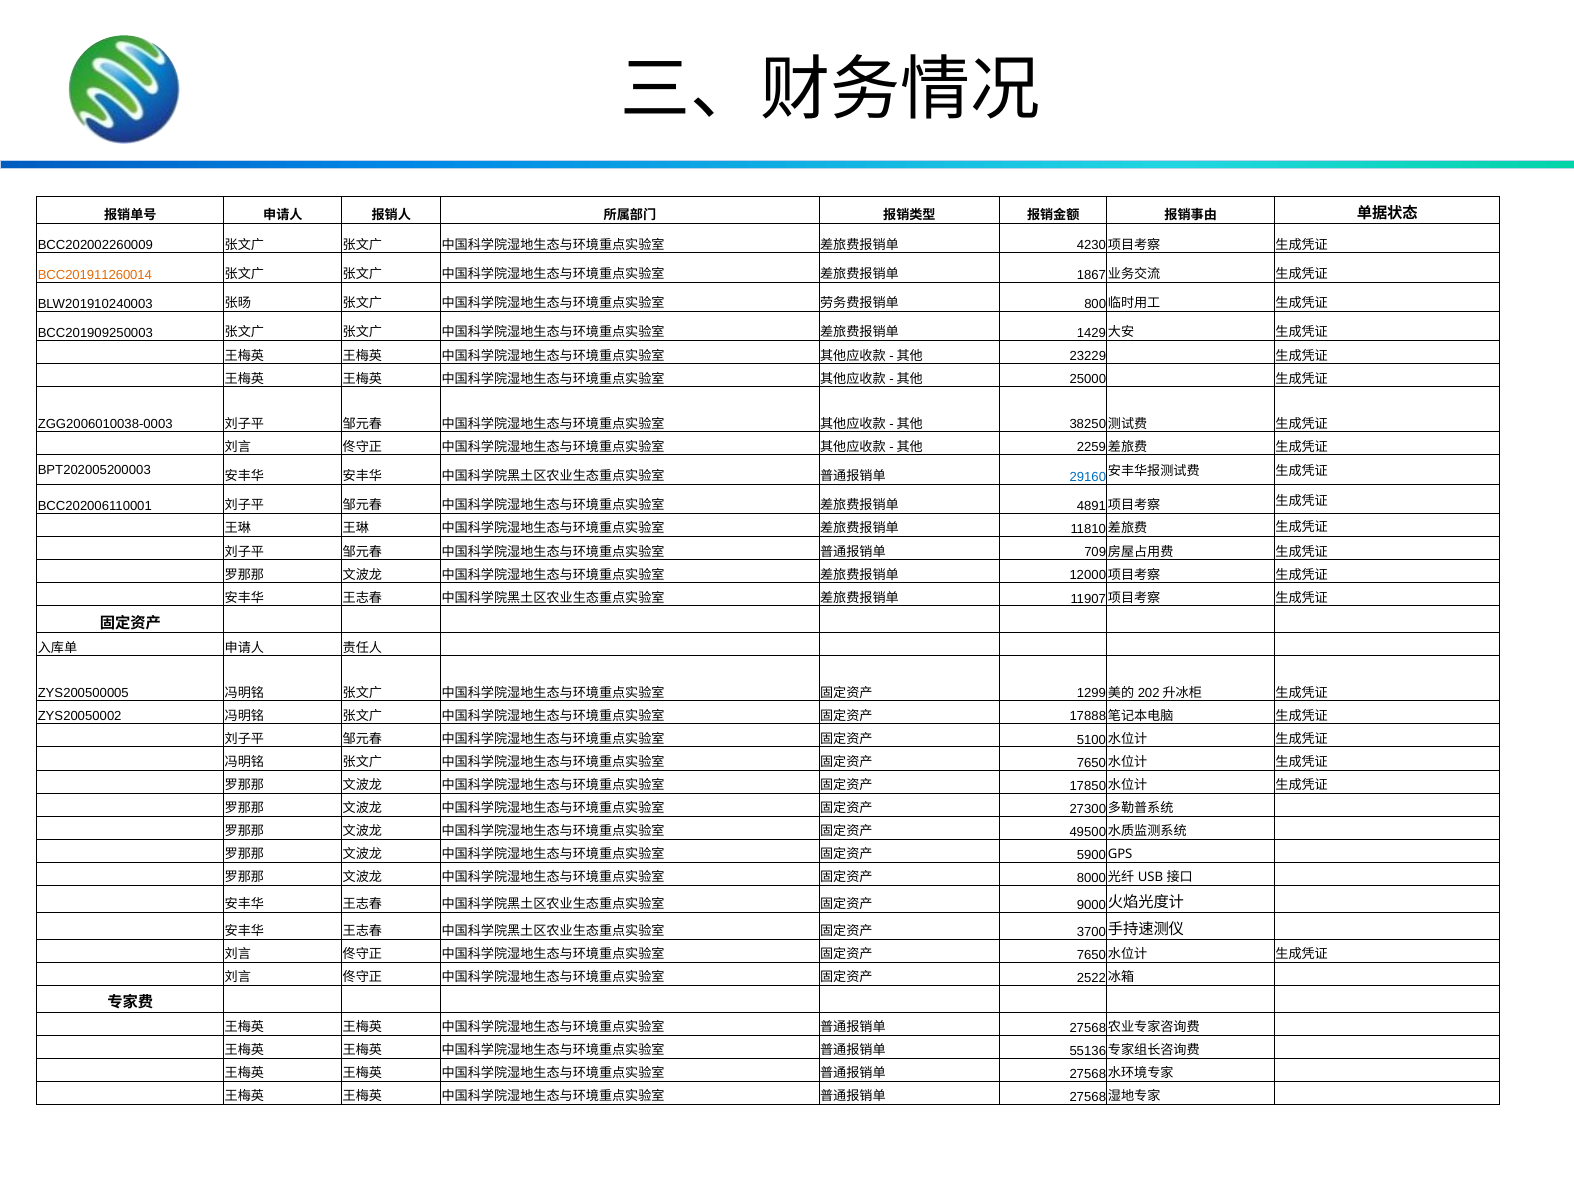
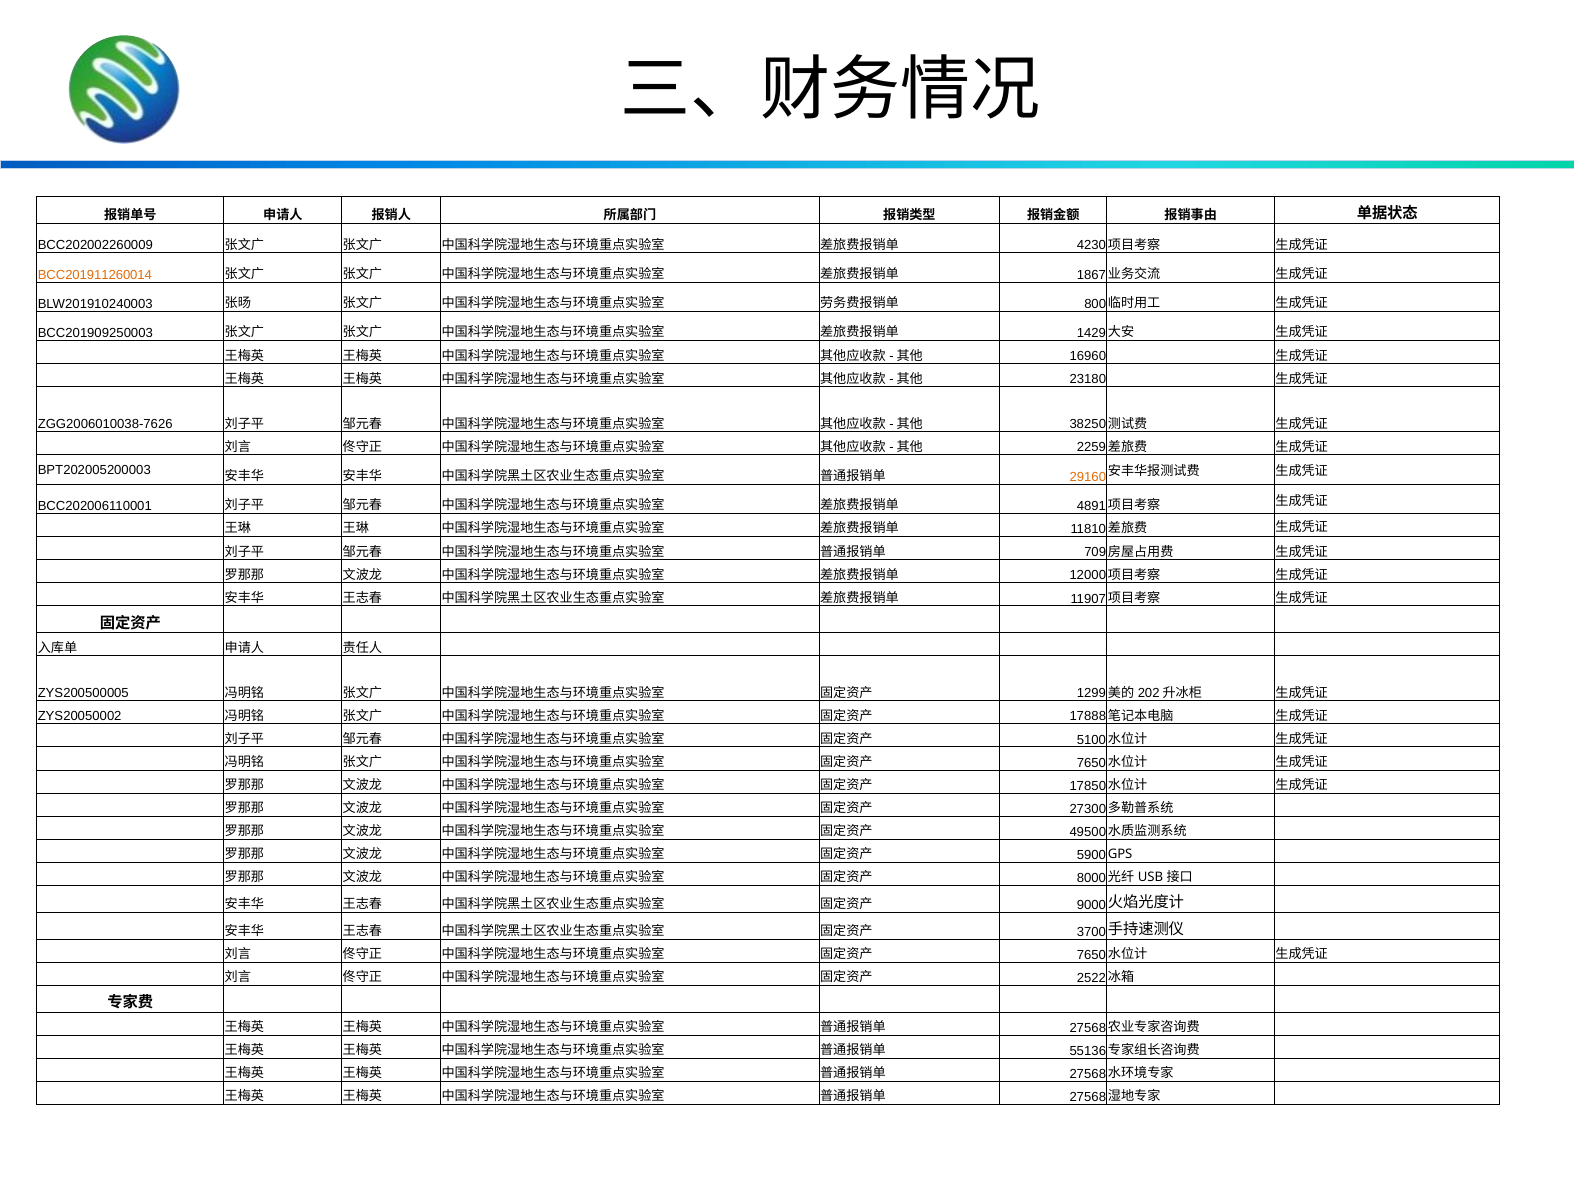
23229: 23229 -> 16960 (1088, 357)
25000: 25000 -> 23180 (1088, 380)
ZGG2006010038-0003: ZGG2006010038-0003 -> ZGG2006010038-7626 (105, 425)
29160 colour: blue -> orange (1088, 477)
